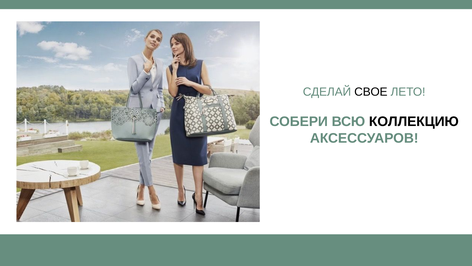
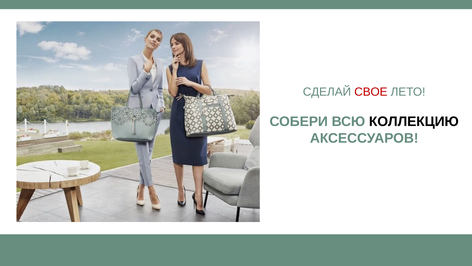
СВОЕ colour: black -> red (371, 92)
